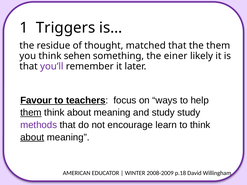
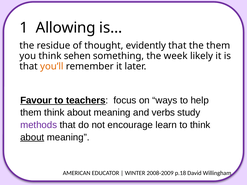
Triggers: Triggers -> Allowing (66, 28)
matched: matched -> evidently (146, 46)
einer: einer -> week (176, 56)
you’ll colour: purple -> orange (52, 66)
them underline: present -> none (31, 113)
and study: study -> verbs (163, 113)
